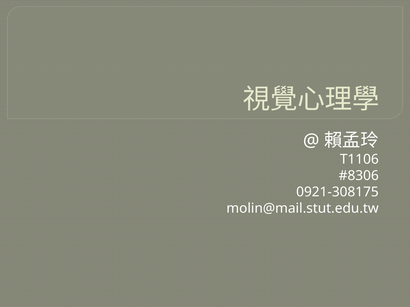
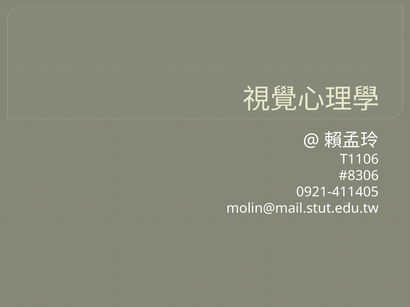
0921-308175: 0921-308175 -> 0921-411405 (337, 192)
